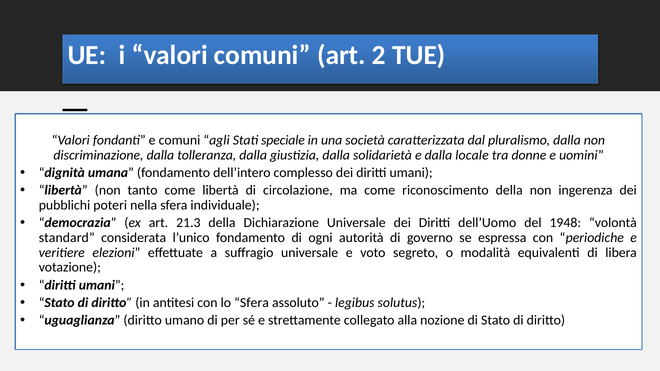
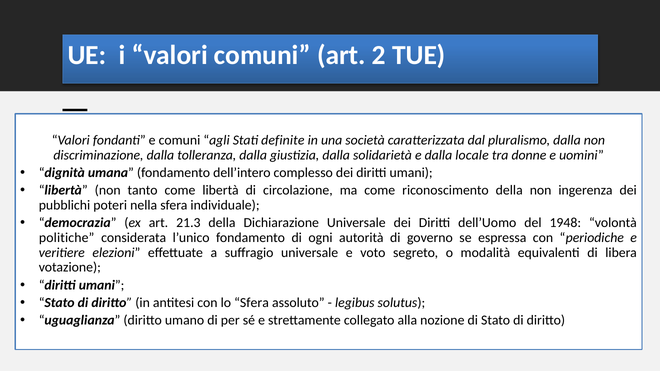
speciale: speciale -> definite (283, 140)
standard: standard -> politiche (67, 238)
